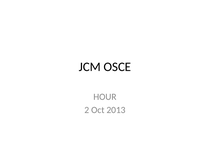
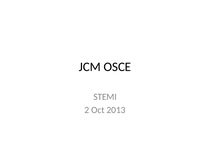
HOUR: HOUR -> STEMI (105, 97)
